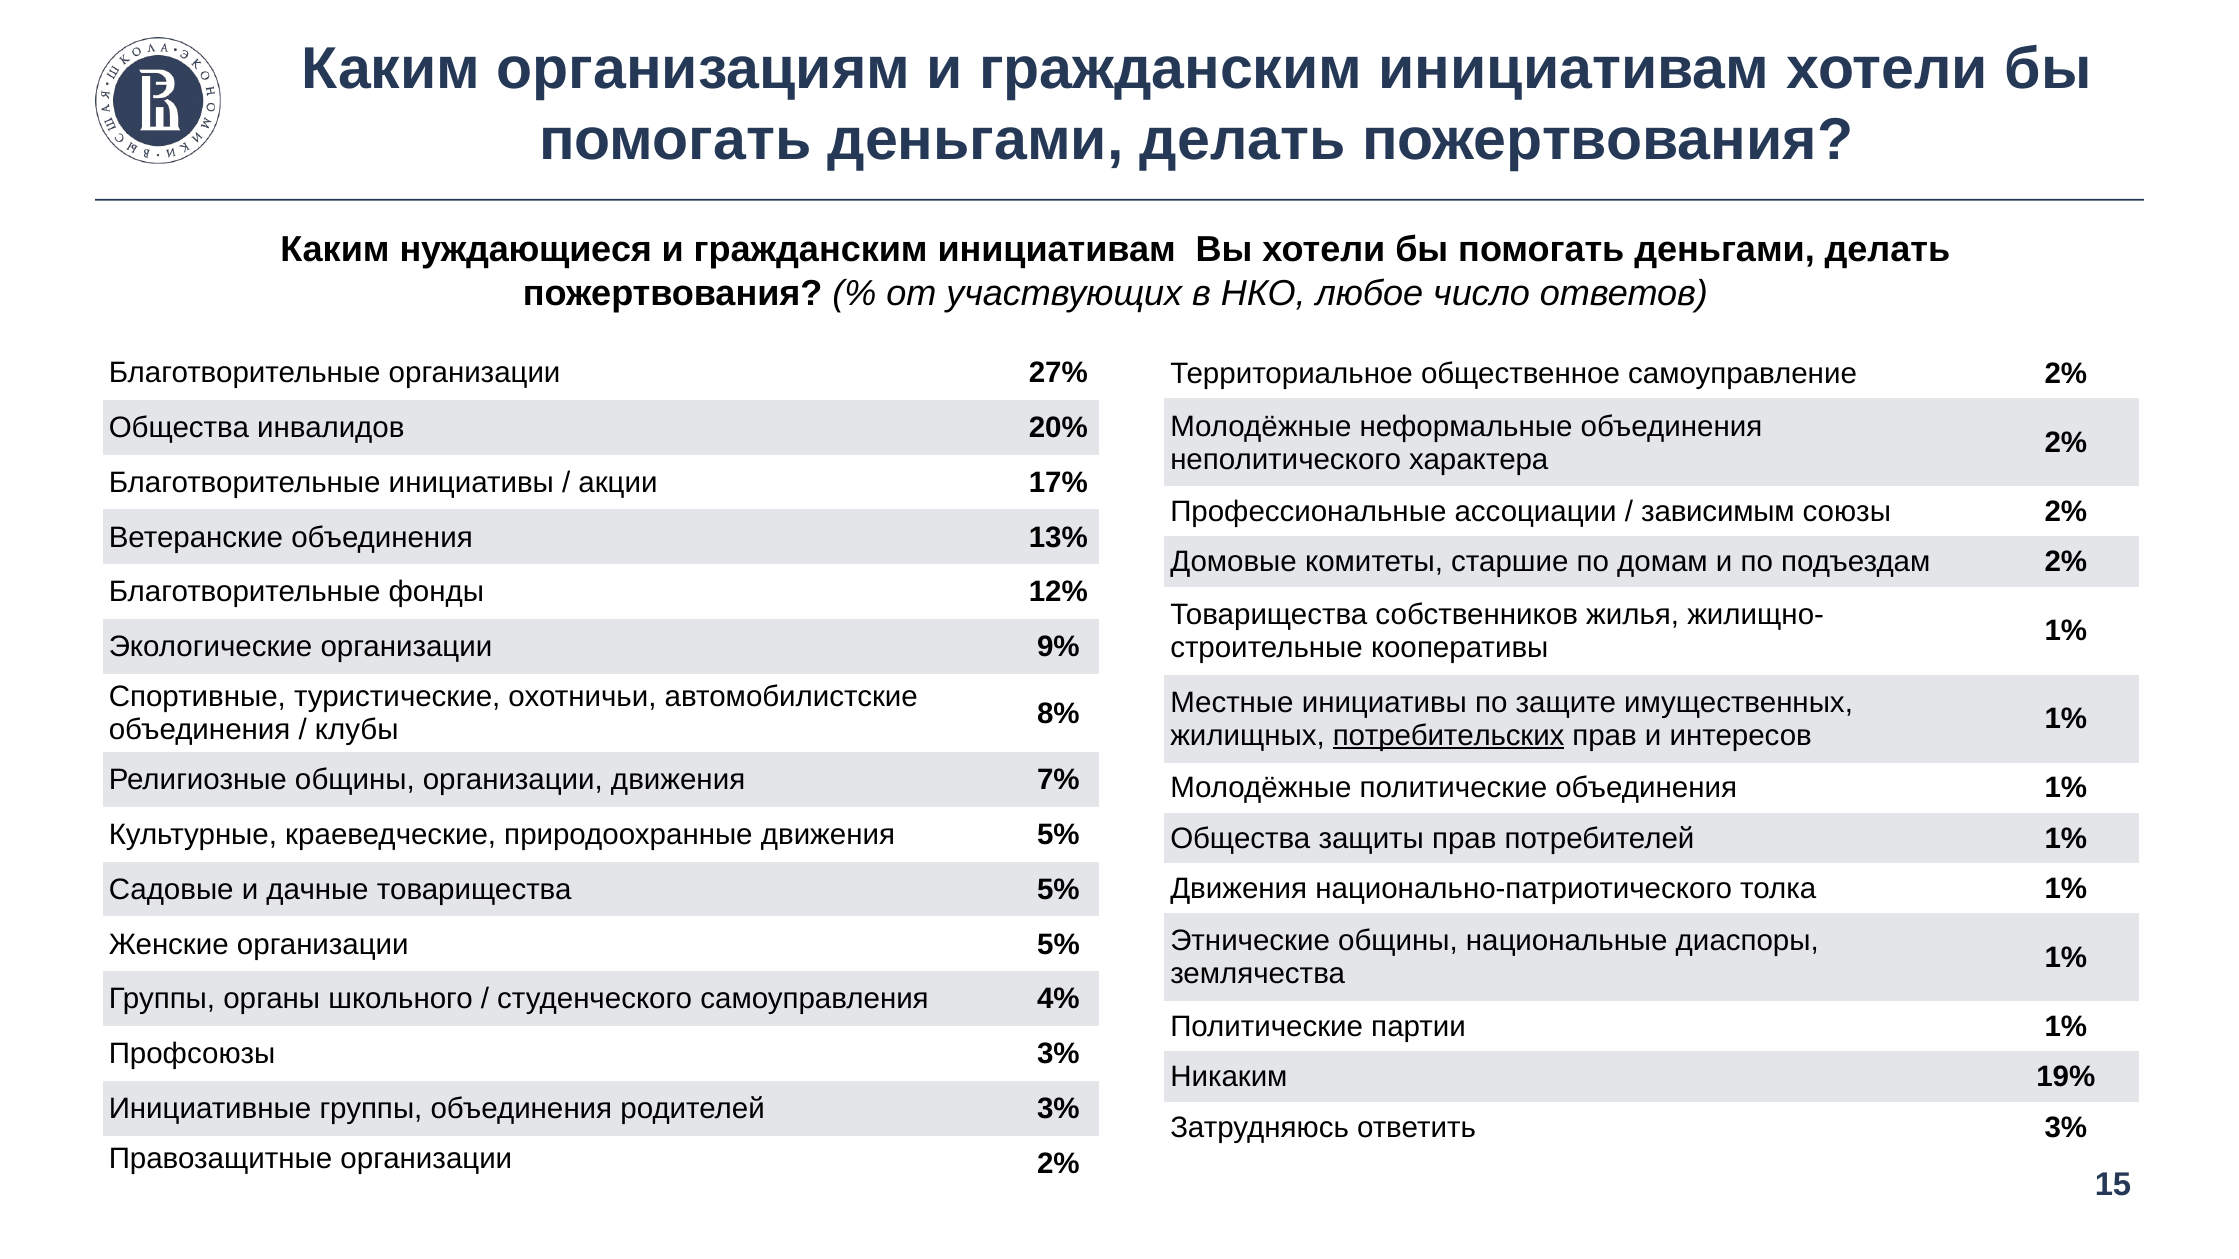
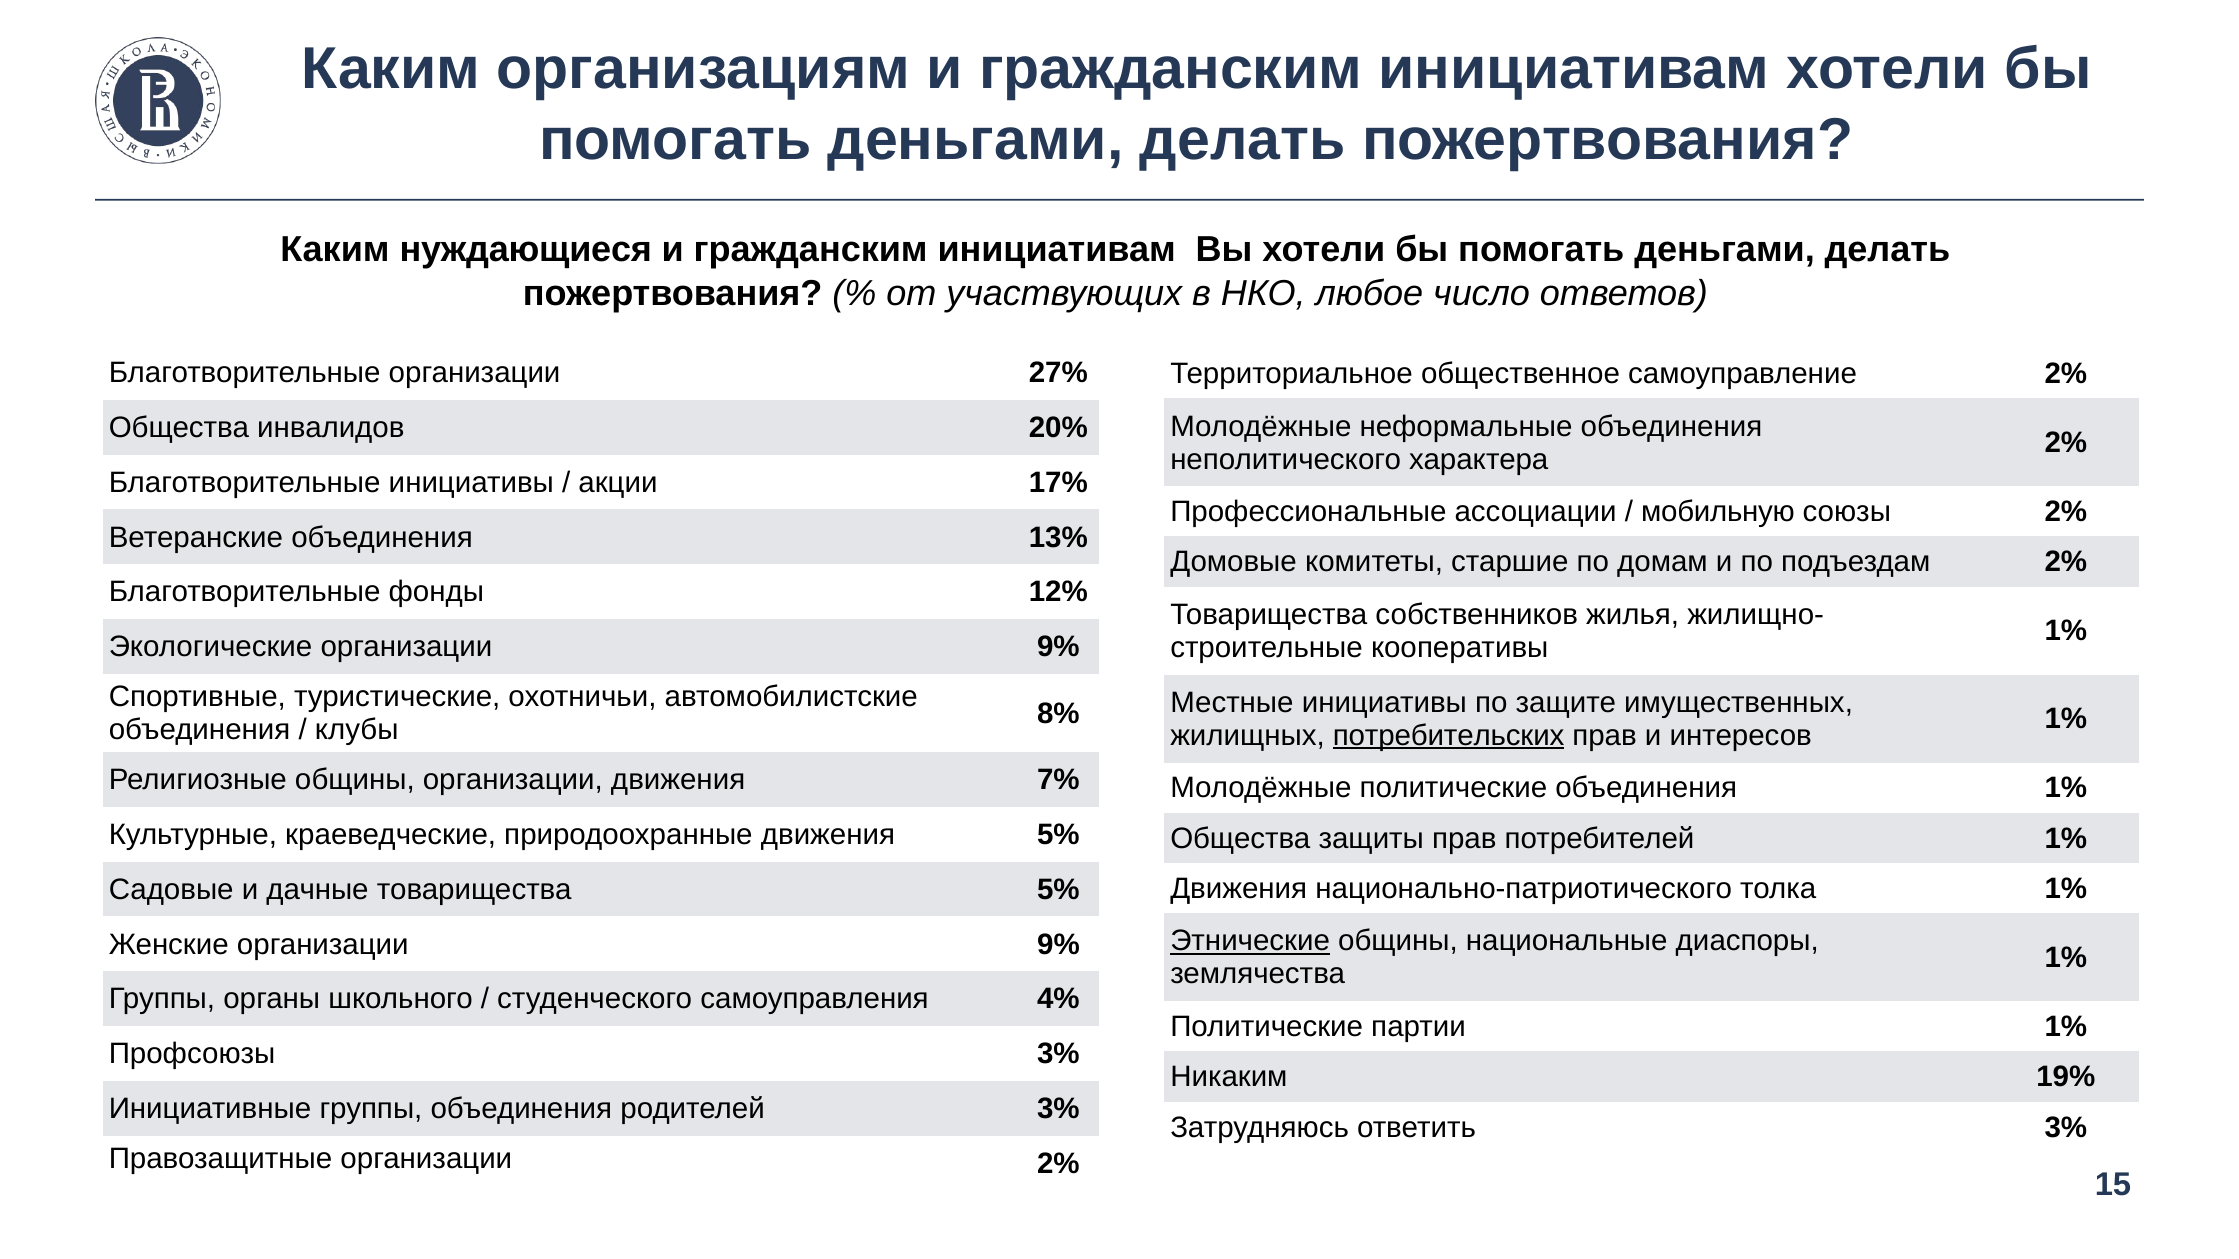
зависимым: зависимым -> мобильную (1718, 512)
Этнические underline: none -> present (1250, 942)
Женские организации 5%: 5% -> 9% (1058, 945)
